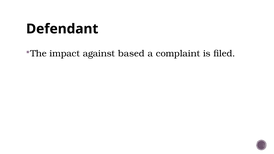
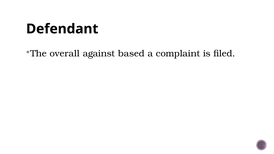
impact: impact -> overall (65, 54)
